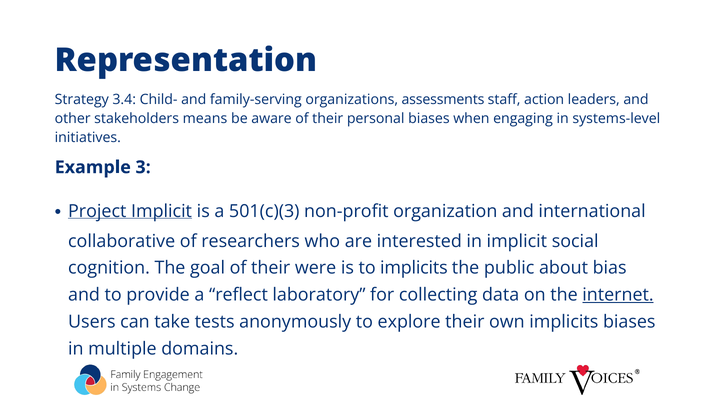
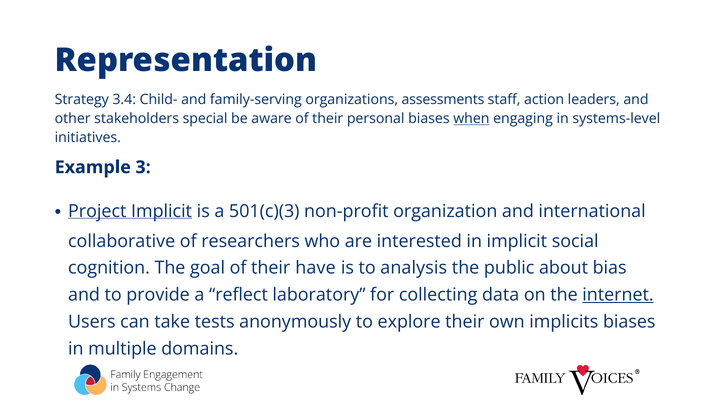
means: means -> special (205, 119)
when underline: none -> present (471, 119)
were: were -> have (315, 268)
to implicits: implicits -> analysis (414, 268)
